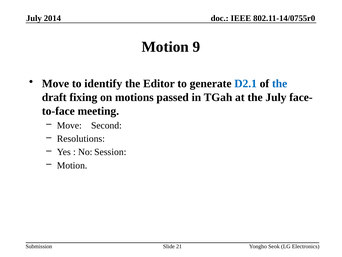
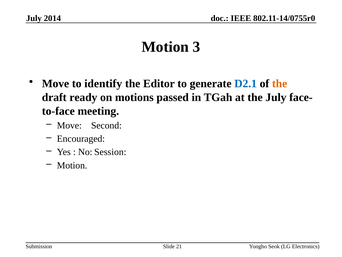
9: 9 -> 3 (197, 47)
the colour: blue -> orange (280, 83)
fixing: fixing -> ready (83, 97)
Resolutions: Resolutions -> Encouraged (81, 138)
